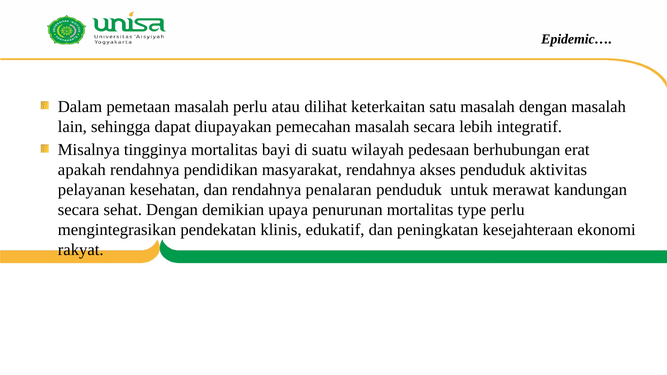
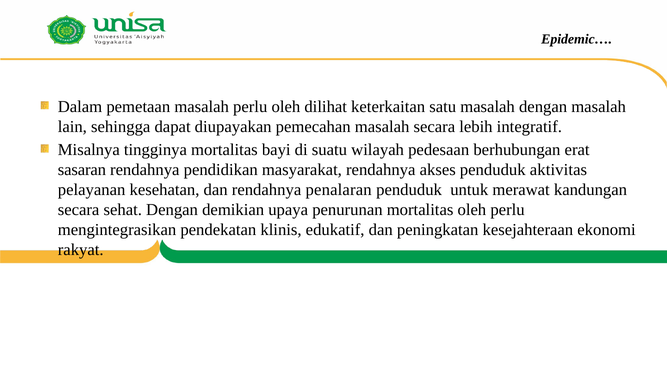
perlu atau: atau -> oleh (286, 107)
apakah: apakah -> sasaran (82, 170)
mortalitas type: type -> oleh (472, 210)
